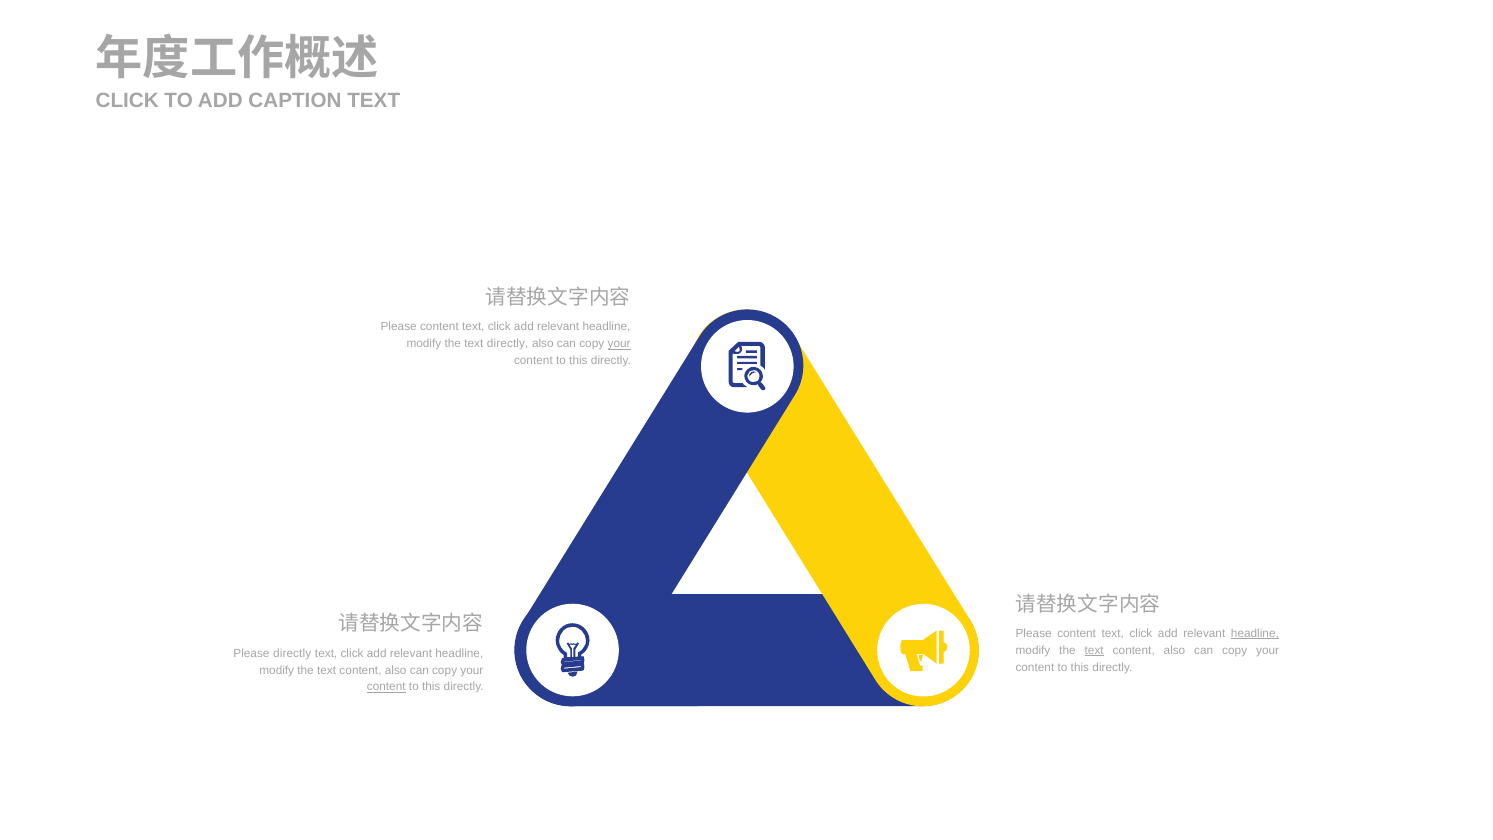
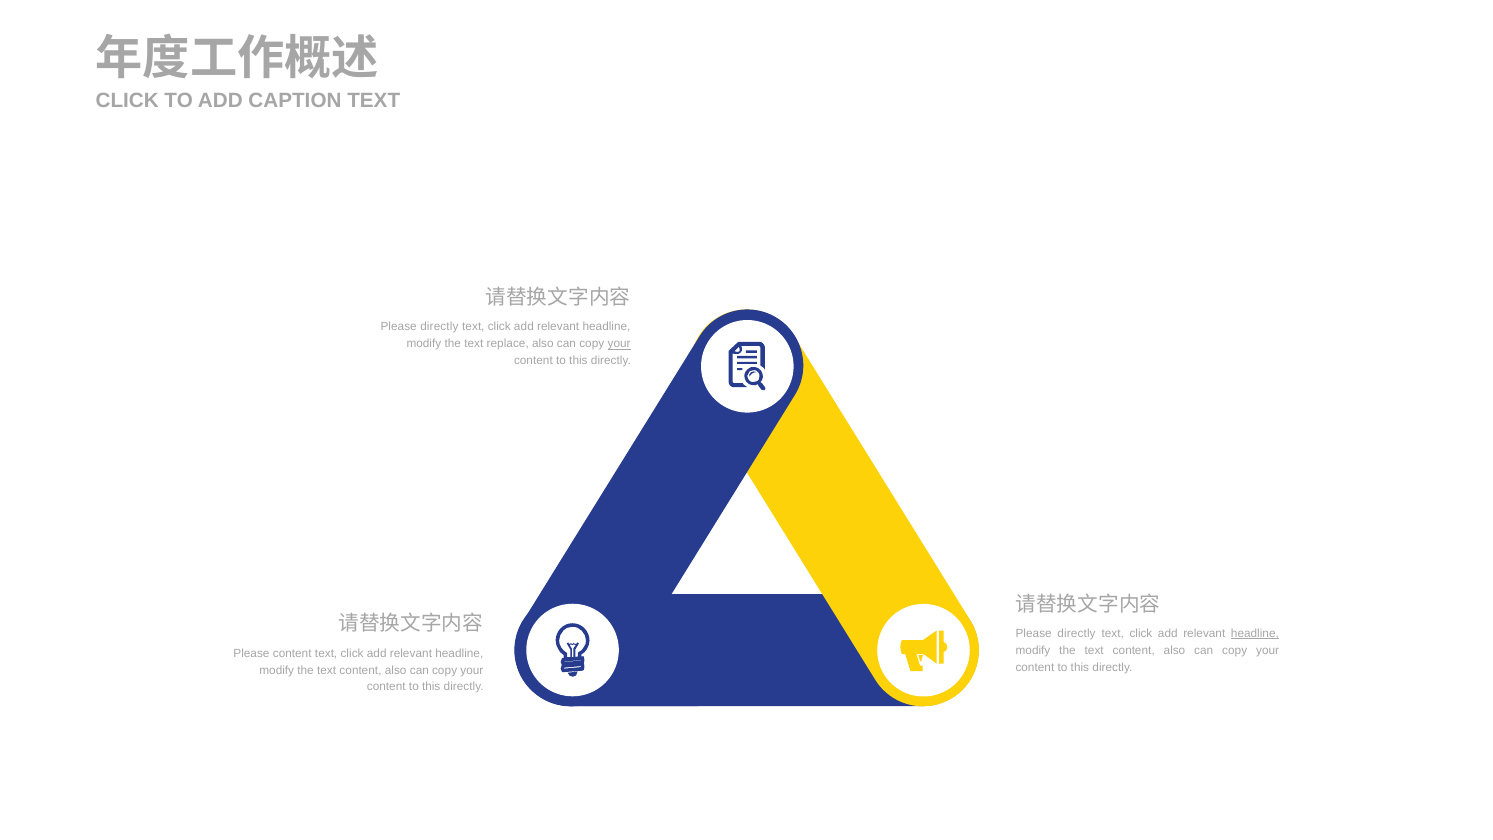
content: content -> directly (439, 327)
text directly: directly -> replace (508, 344)
content: content -> directly (1077, 634)
text underline: present -> none (1094, 650)
Please directly: directly -> content (292, 653)
content underline: present -> none (386, 687)
